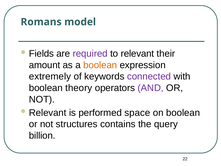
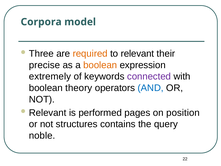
Romans: Romans -> Corpora (41, 22)
Fields: Fields -> Three (41, 54)
required colour: purple -> orange (90, 54)
amount: amount -> precise (44, 65)
AND colour: purple -> blue (151, 88)
space: space -> pages (137, 113)
on boolean: boolean -> position (183, 113)
billion: billion -> noble (42, 135)
